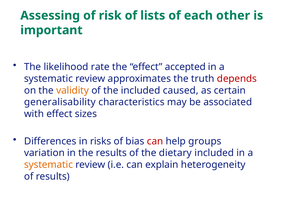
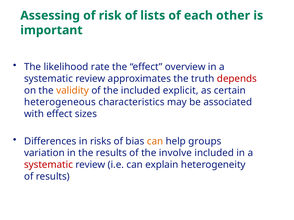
accepted: accepted -> overview (185, 67)
caused: caused -> explicit (181, 91)
generalisability: generalisability -> heterogeneous (60, 102)
can colour: red -> orange (155, 142)
dietary: dietary -> involve (175, 153)
systematic colour: orange -> red (48, 165)
